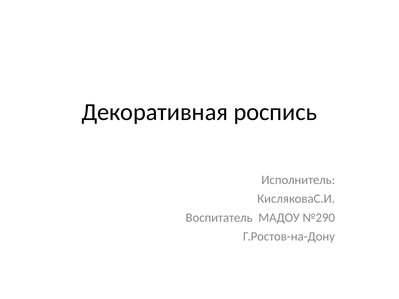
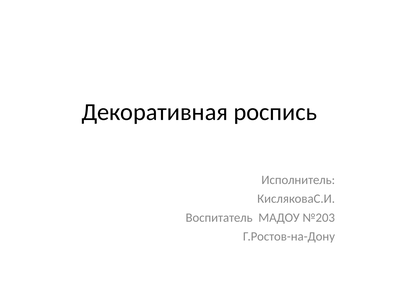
№290: №290 -> №203 (319, 218)
